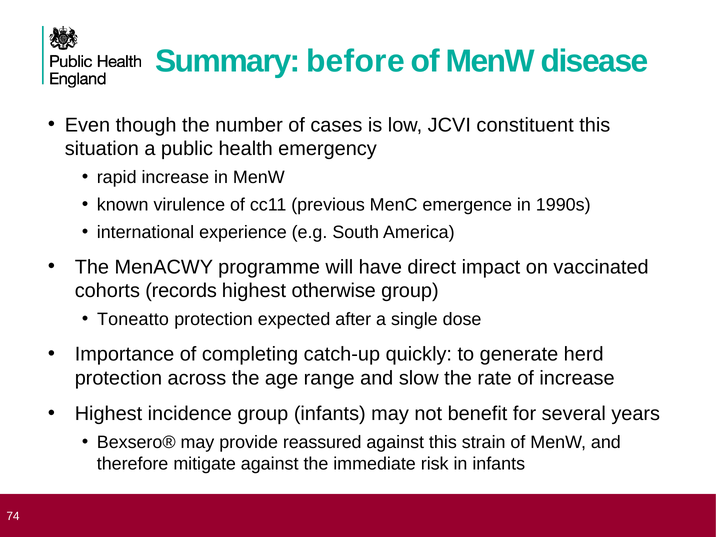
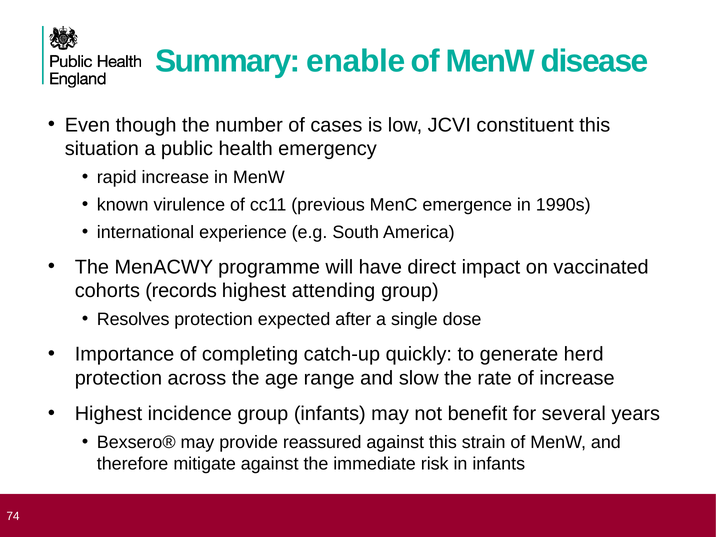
before: before -> enable (356, 61)
otherwise: otherwise -> attending (334, 291)
Toneatto: Toneatto -> Resolves (133, 319)
